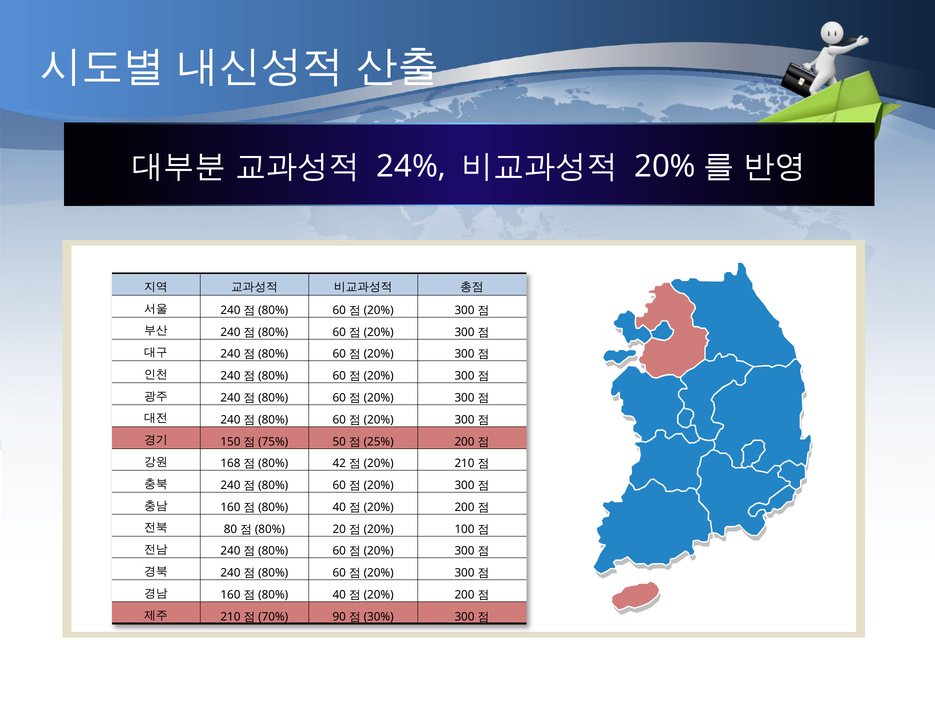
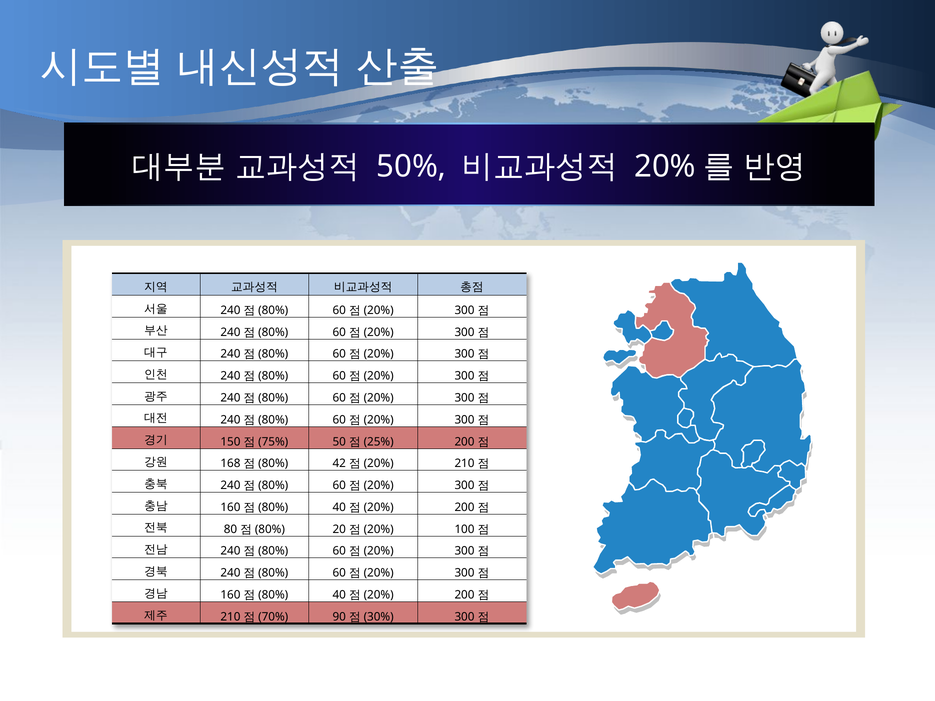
24%: 24% -> 50% (411, 167)
